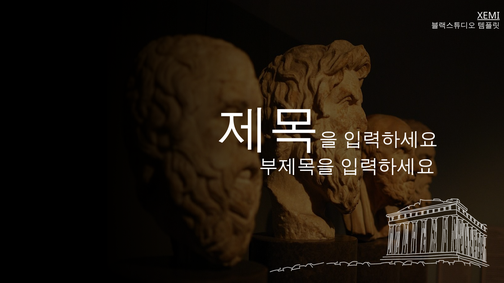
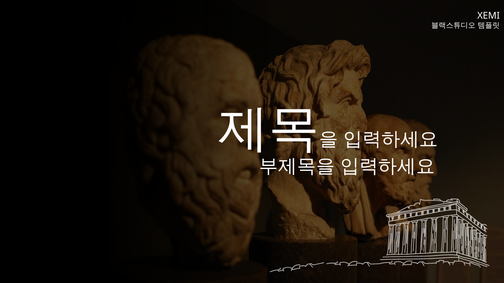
XEMI underline: present -> none (489, 16)
